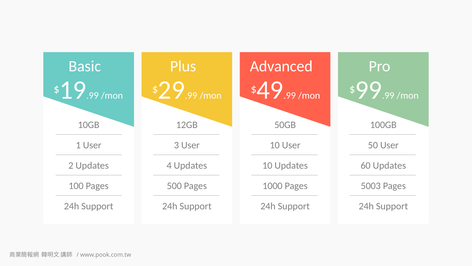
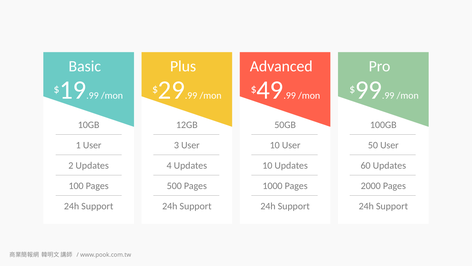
5003: 5003 -> 2000 (371, 186)
